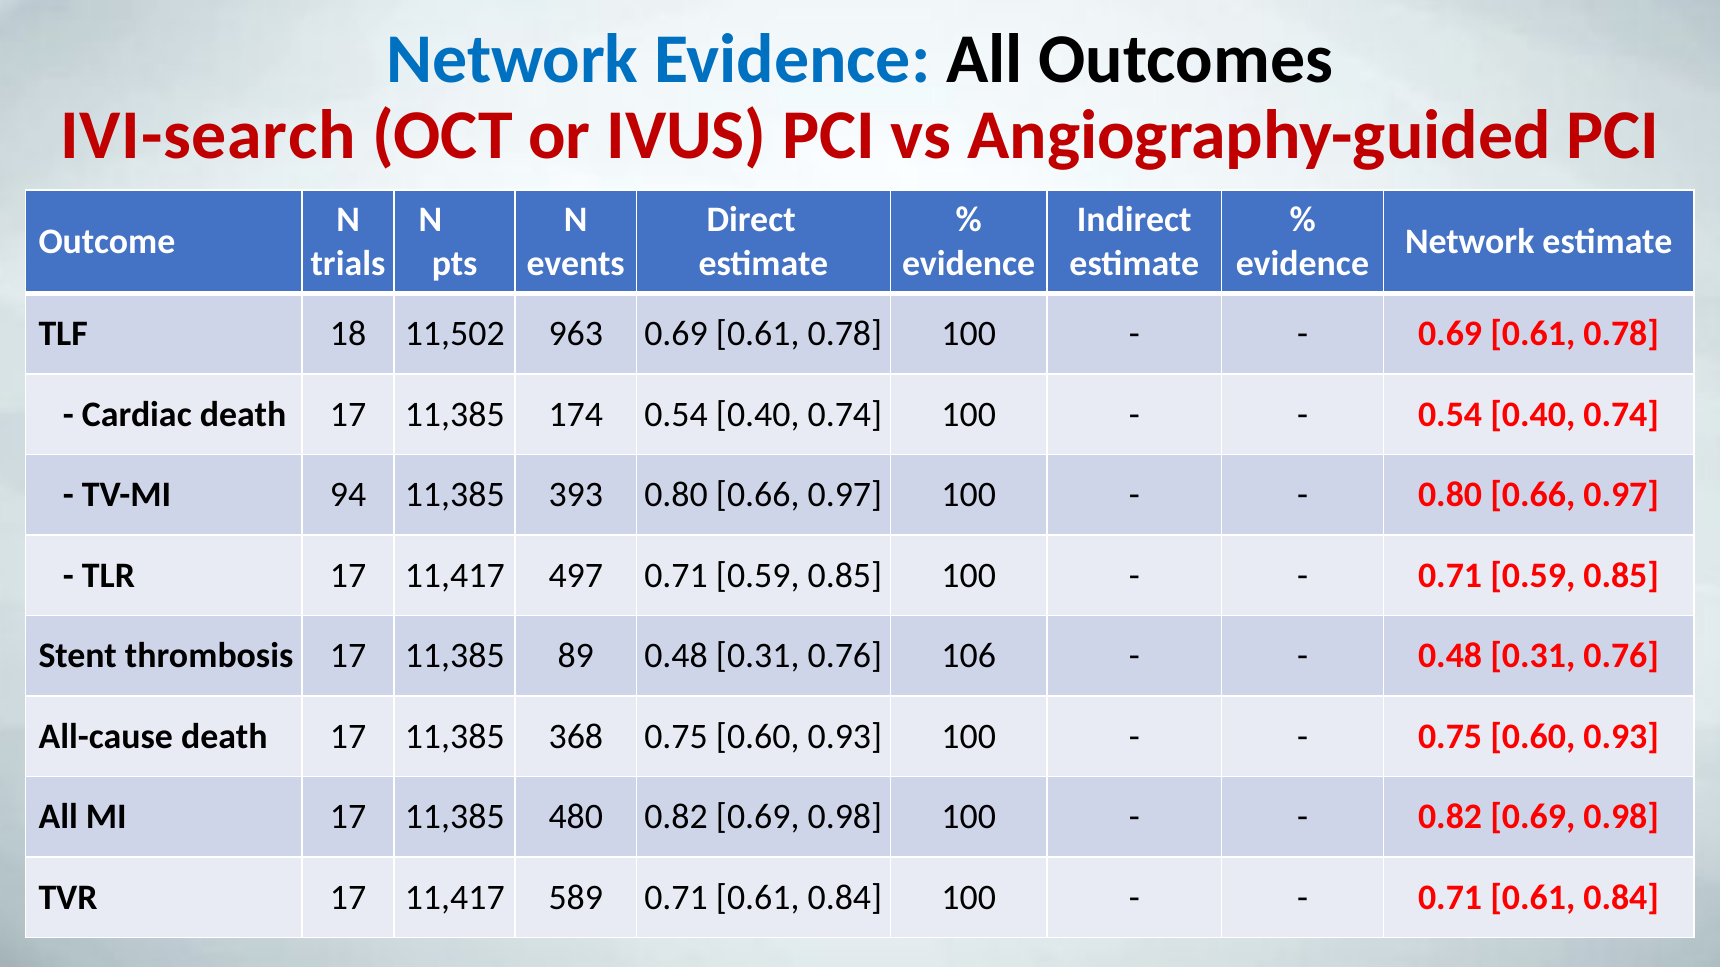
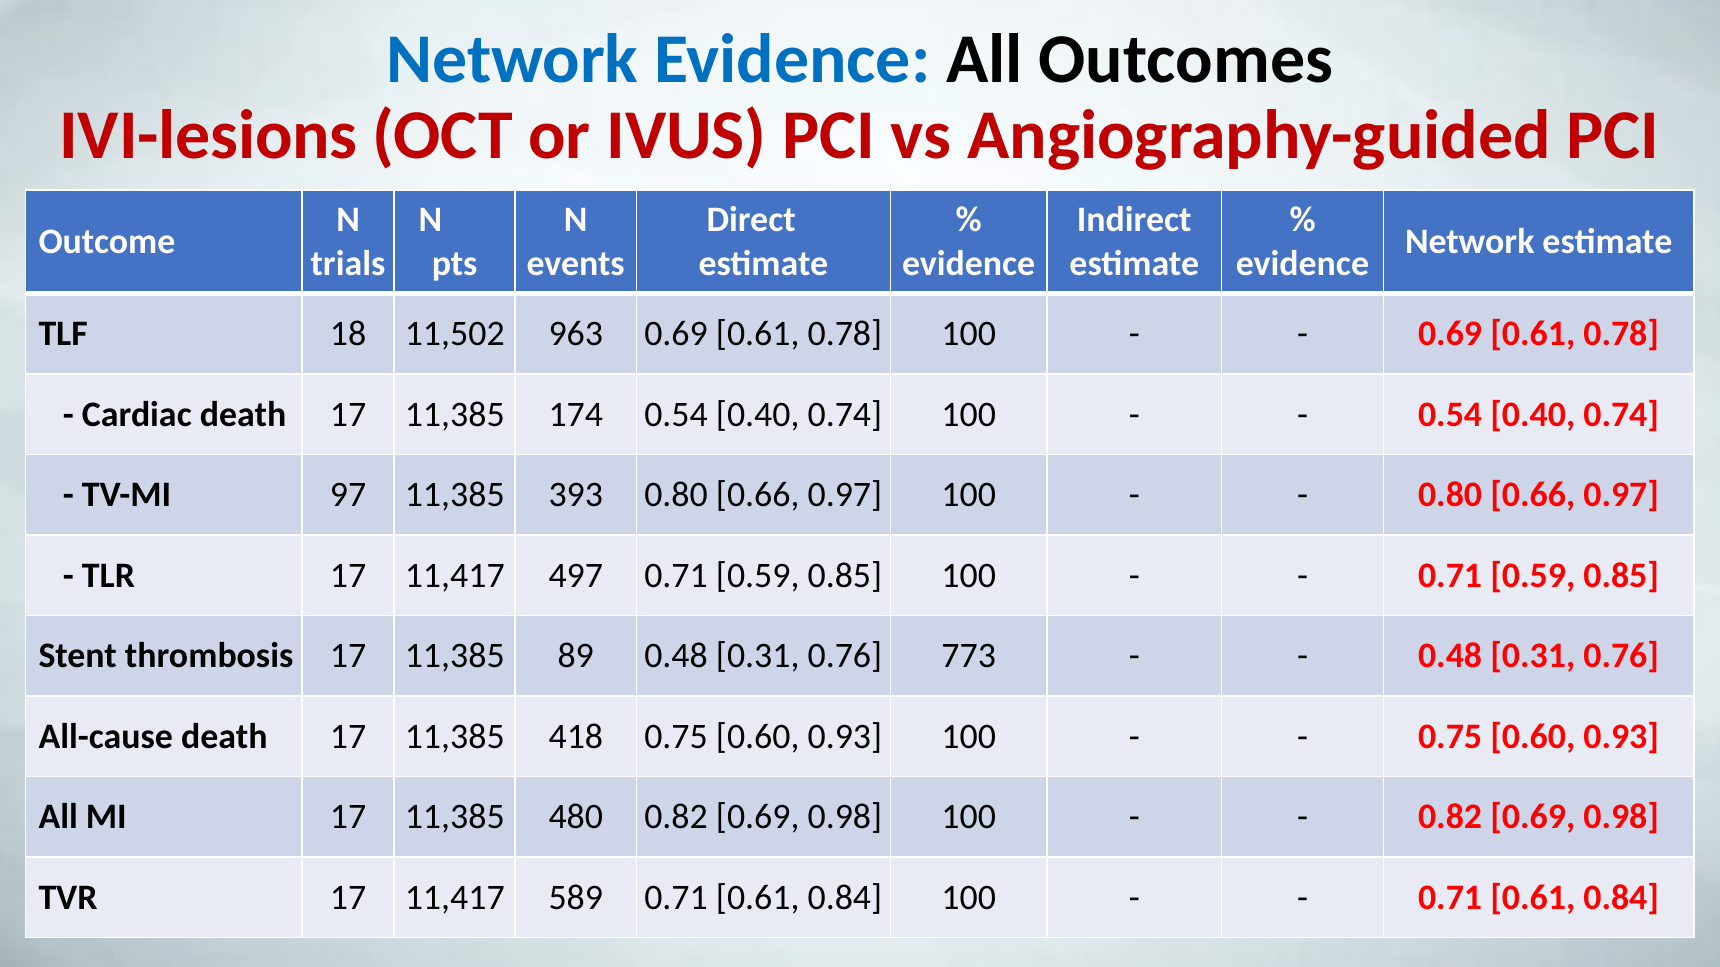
IVI-search: IVI-search -> IVI-lesions (208, 135)
94: 94 -> 97 (348, 495)
106: 106 -> 773 (969, 656)
368: 368 -> 418 (576, 737)
